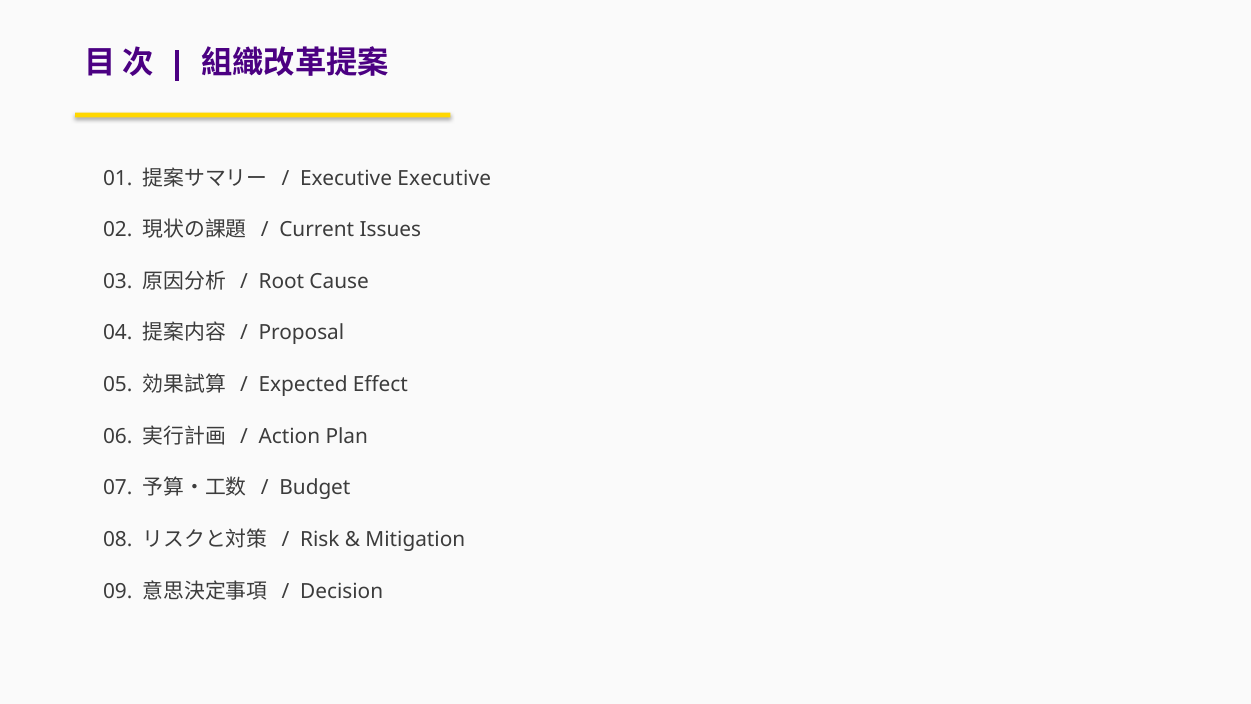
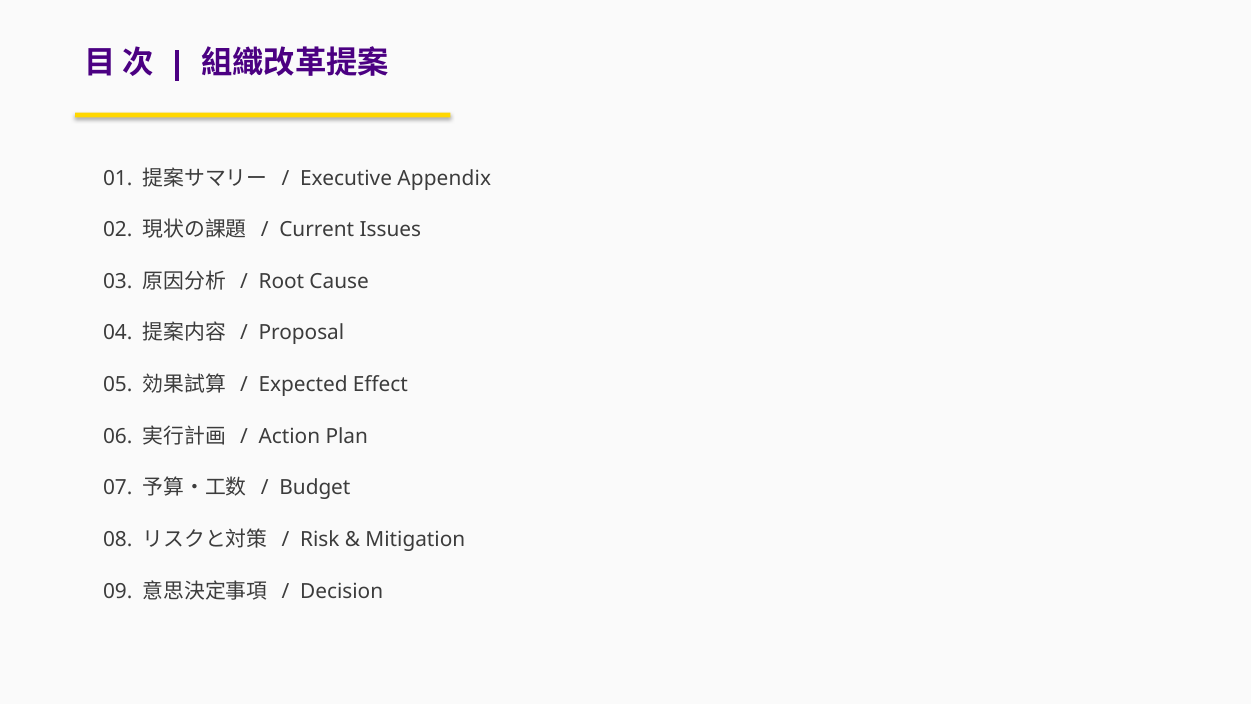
Executive Executive: Executive -> Appendix (444, 178)
